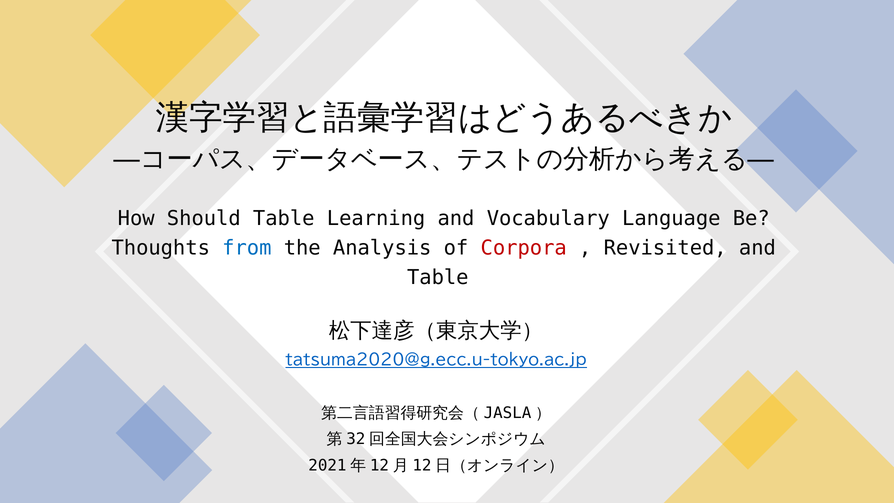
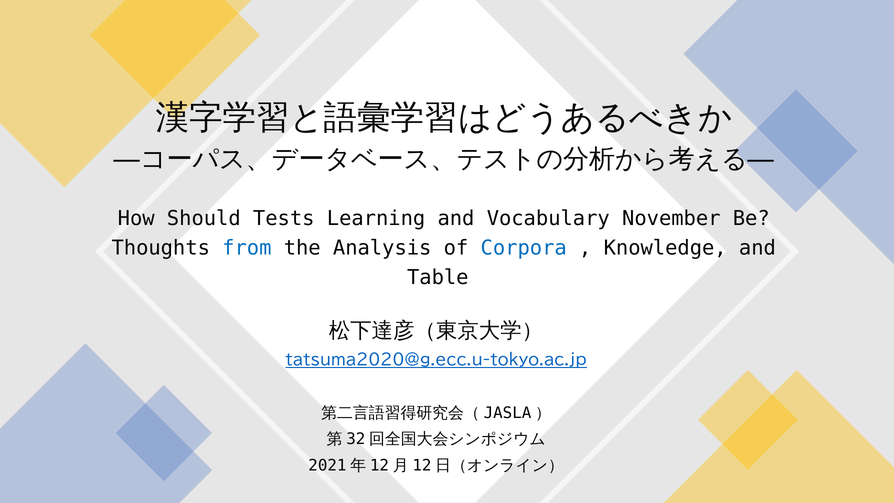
Should Table: Table -> Tests (284, 218)
Language: Language -> November (671, 218)
Corpora colour: red -> blue (524, 248)
Revisited: Revisited -> Knowledge (665, 248)
